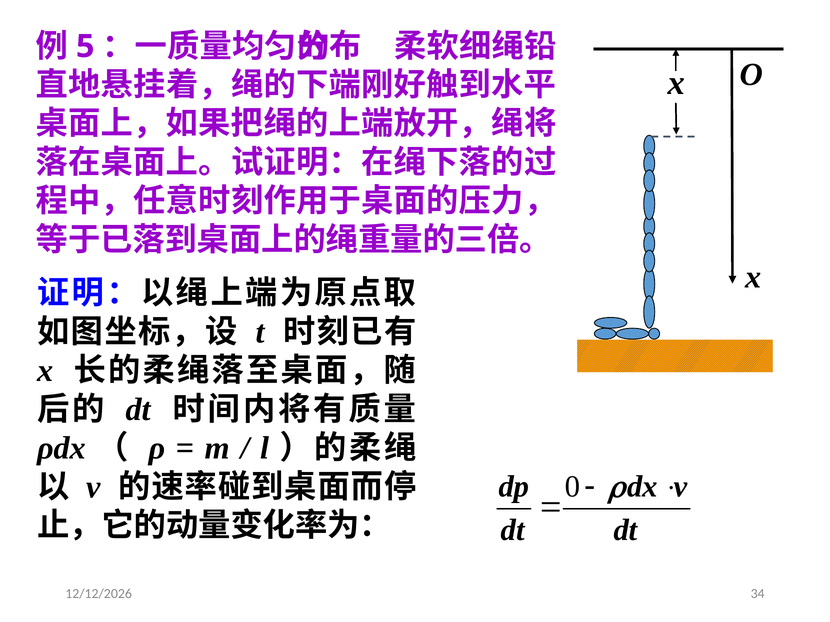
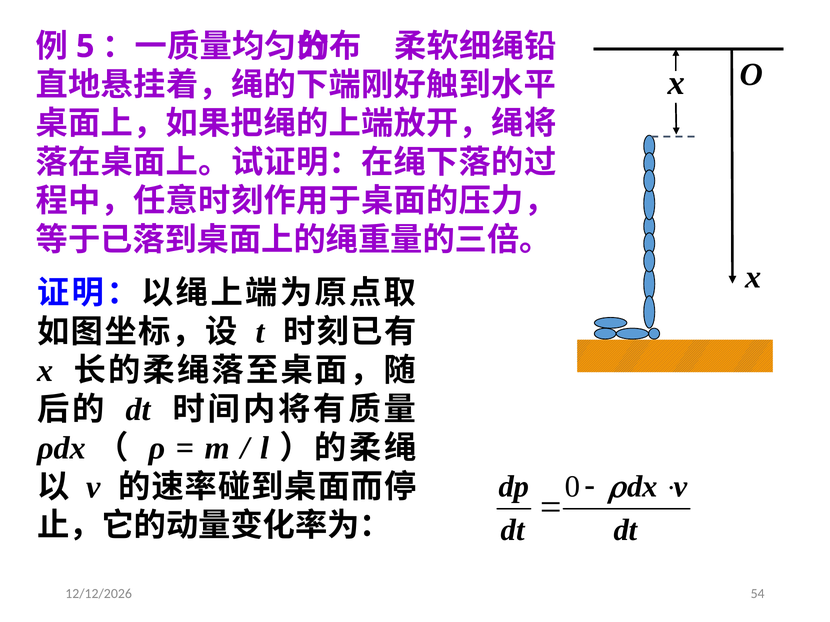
34: 34 -> 54 (758, 594)
